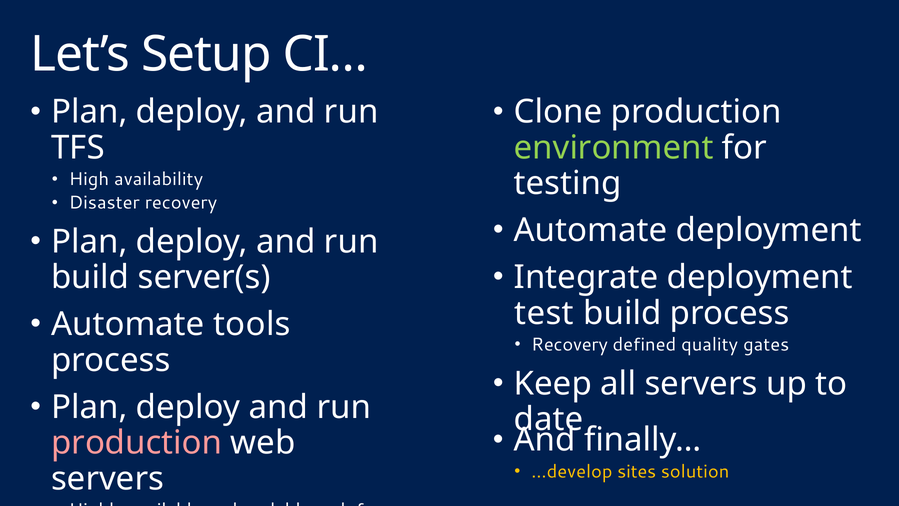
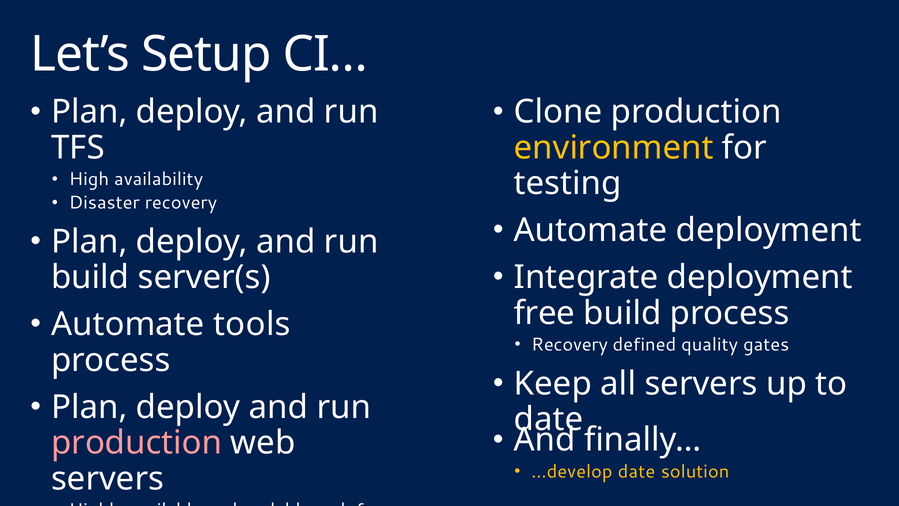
environment colour: light green -> yellow (614, 148)
test: test -> free (544, 313)
…develop sites: sites -> date (637, 471)
